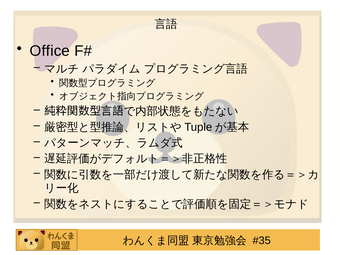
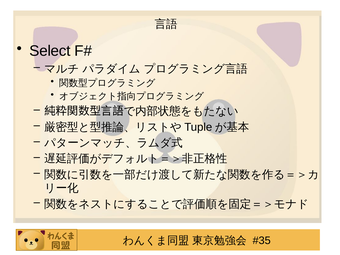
Office: Office -> Select (50, 51)
